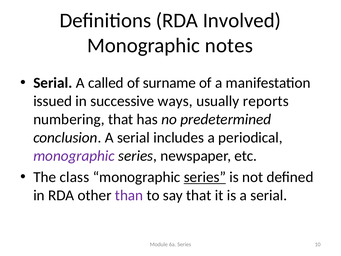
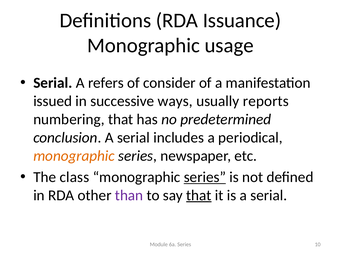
Involved: Involved -> Issuance (242, 21)
notes: notes -> usage (229, 46)
called: called -> refers (106, 83)
surname: surname -> consider (169, 83)
monographic colour: purple -> orange (74, 156)
that underline: none -> present (199, 195)
